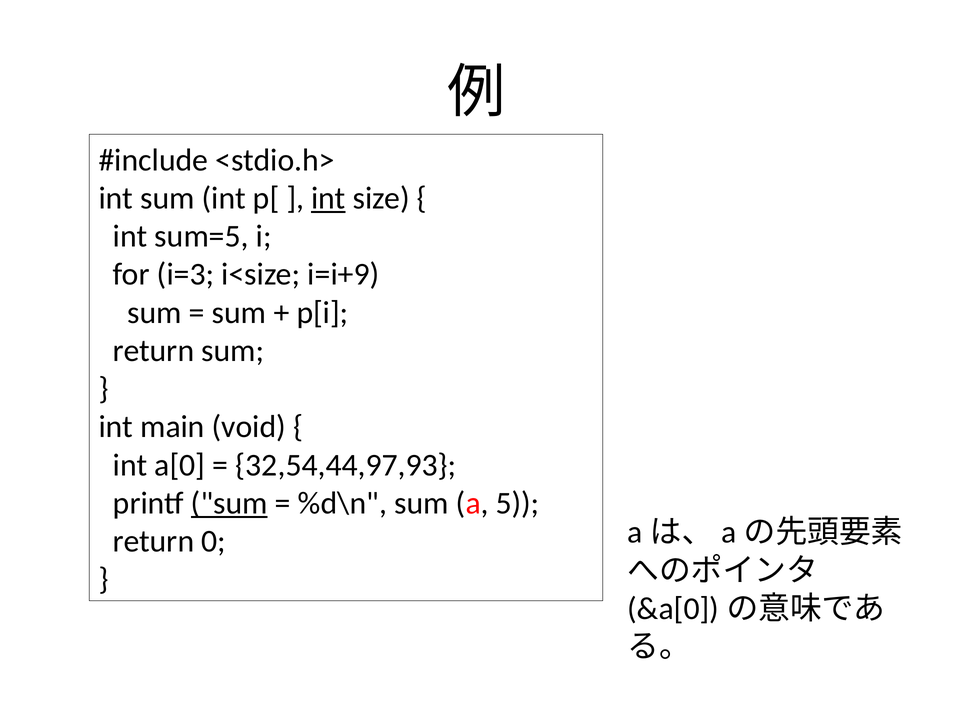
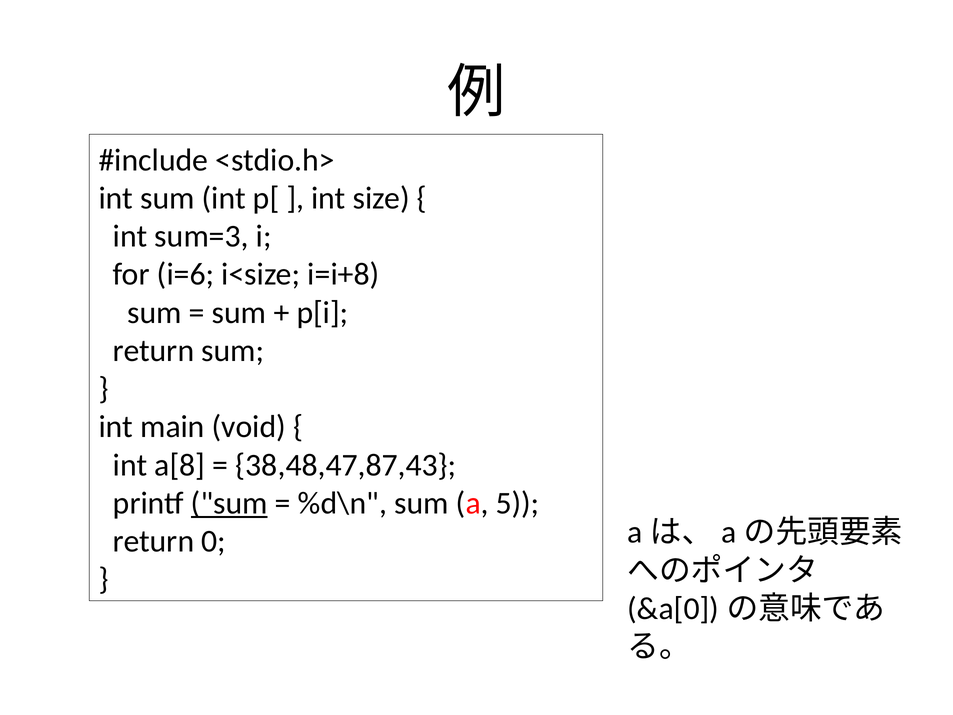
int underline: present -> none (328, 198)
sum=5: sum=5 -> sum=3 (202, 236)
i=3: i=3 -> i=6 (186, 274)
i=i+9: i=i+9 -> i=i+8 (343, 274)
a[0: a[0 -> a[8 (180, 465)
32,54,44,97,93: 32,54,44,97,93 -> 38,48,47,87,43 (346, 465)
